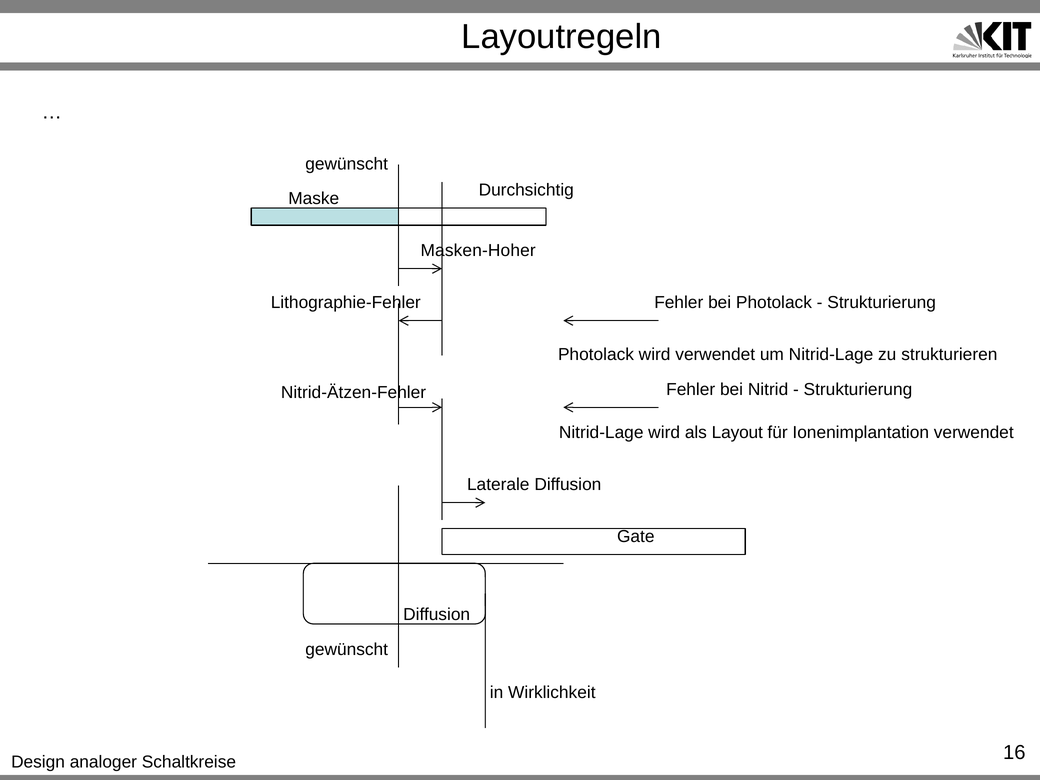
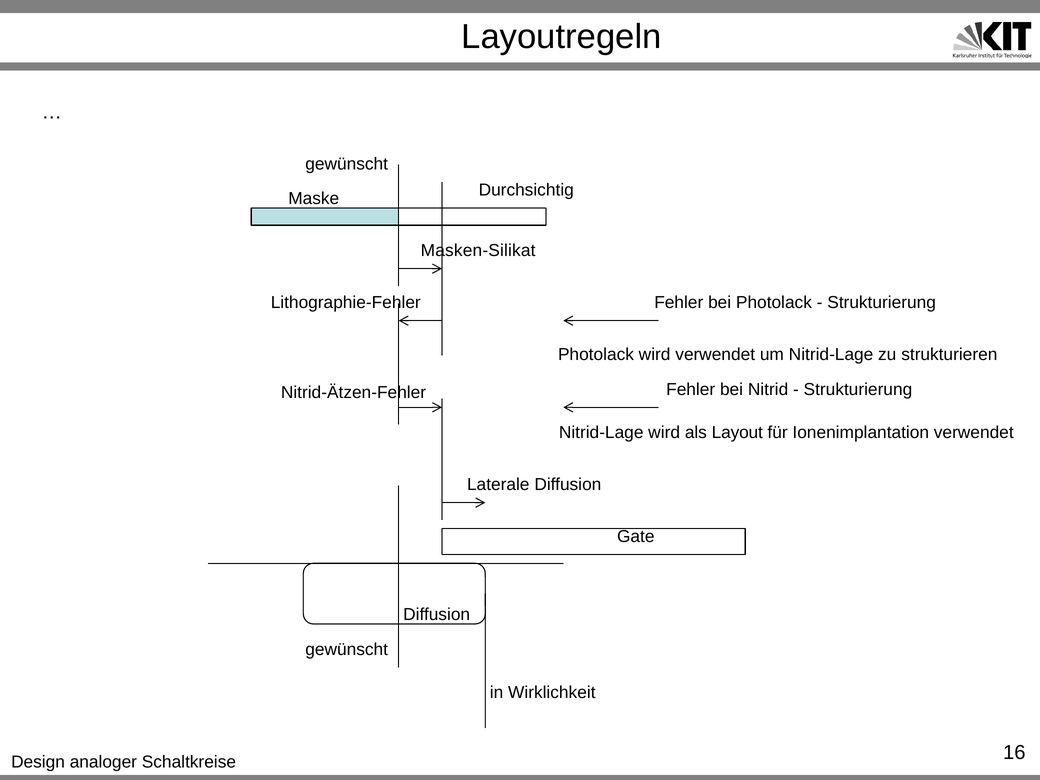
Masken-Hoher: Masken-Hoher -> Masken-Silikat (478, 251)
